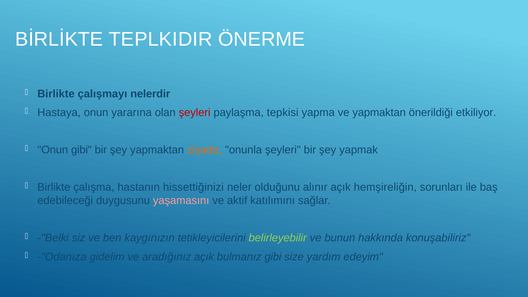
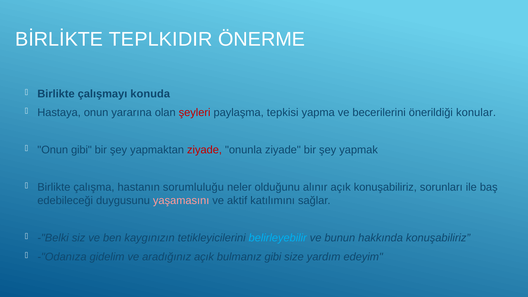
nelerdir: nelerdir -> konuda (150, 94)
ve yapmaktan: yapmaktan -> becerilerini (379, 112)
etkiliyor: etkiliyor -> konular (476, 112)
ziyade colour: orange -> red (205, 150)
onunla şeyleri: şeyleri -> ziyade (283, 150)
hissettiğinizi: hissettiğinizi -> sorumluluğu (193, 187)
açık hemşireliğin: hemşireliğin -> konuşabiliriz (385, 187)
belirleyebilir colour: light green -> light blue (278, 238)
